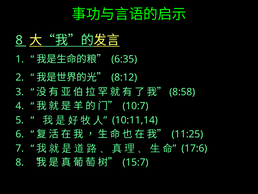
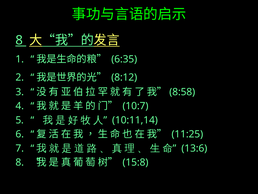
17:6: 17:6 -> 13:6 (194, 148)
15:7: 15:7 -> 15:8 (135, 162)
